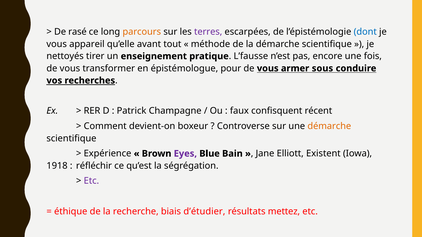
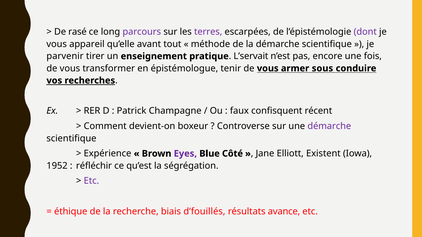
parcours colour: orange -> purple (142, 32)
dont colour: blue -> purple (365, 32)
nettoyés: nettoyés -> parvenir (65, 56)
L’fausse: L’fausse -> L’servait (251, 56)
pour: pour -> tenir (231, 68)
démarche colour: orange -> purple (329, 126)
Bain: Bain -> Côté (232, 154)
1918: 1918 -> 1952 (57, 166)
d’étudier: d’étudier -> d’fouillés (204, 212)
mettez: mettez -> avance (284, 212)
